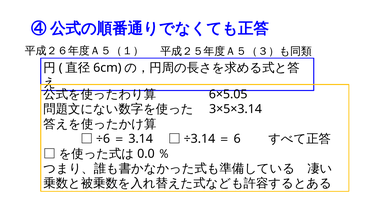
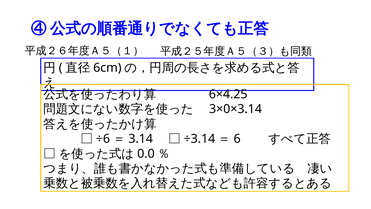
6×5.05: 6×5.05 -> 6×4.25 (228, 94)
3×5×3.14: 3×5×3.14 -> 3×0×3.14 (236, 109)
